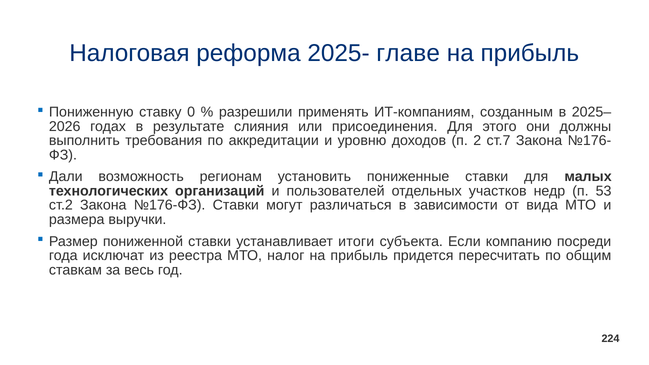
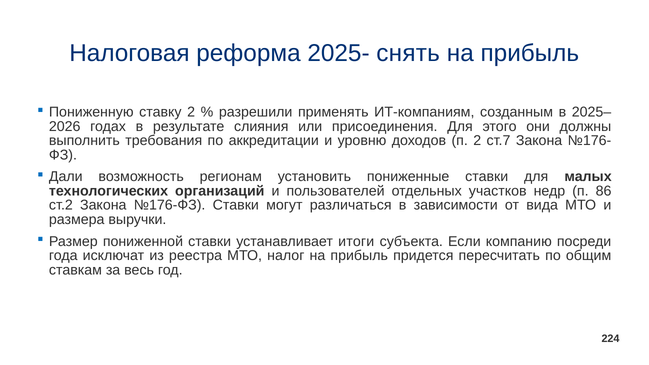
главе: главе -> снять (408, 53)
ставку 0: 0 -> 2 (191, 112)
53: 53 -> 86 (604, 191)
